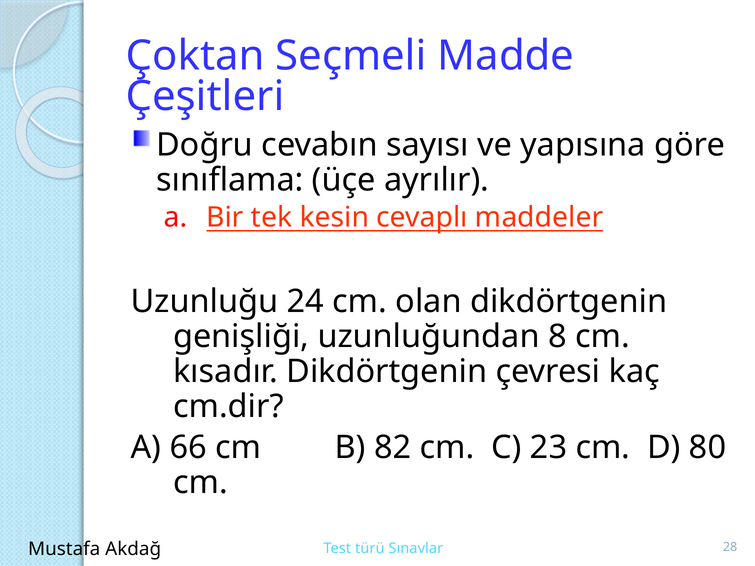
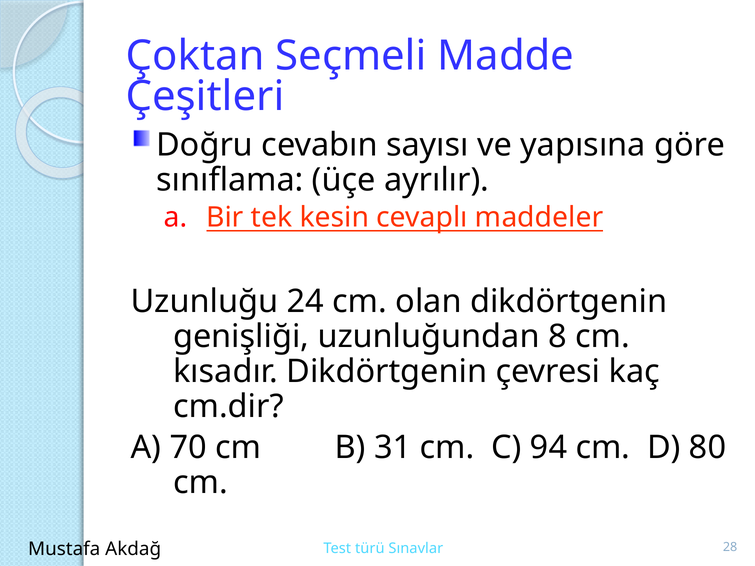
66: 66 -> 70 (188, 448)
82: 82 -> 31 (393, 448)
23: 23 -> 94 (549, 448)
